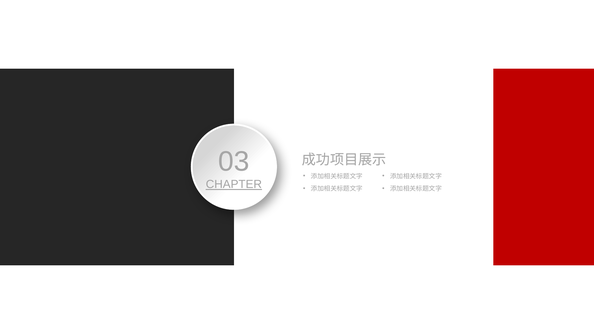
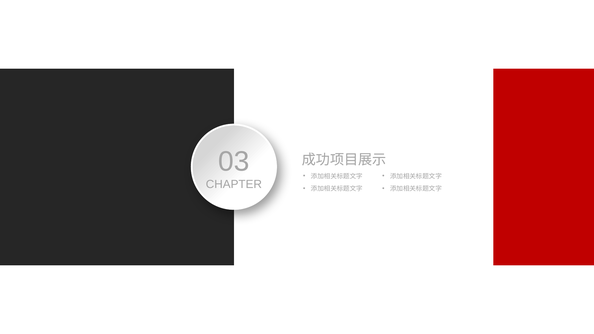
CHAPTER underline: present -> none (234, 185)
